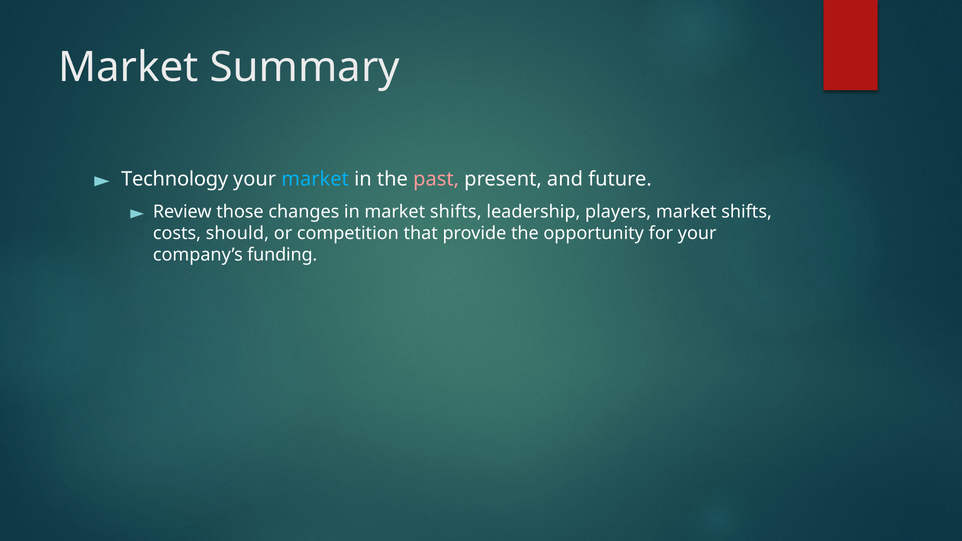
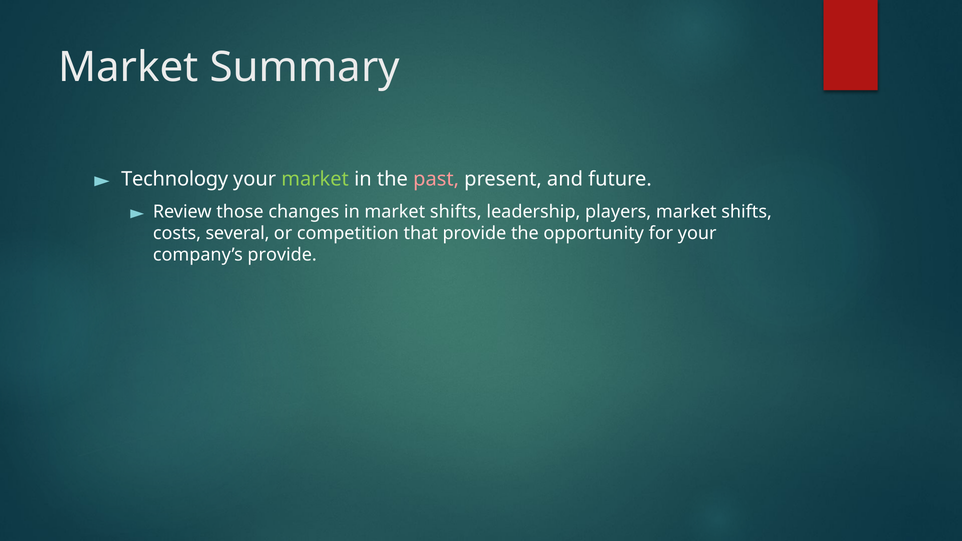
market colour: light blue -> light green (315, 179)
should: should -> several (238, 233)
company’s funding: funding -> provide (282, 255)
